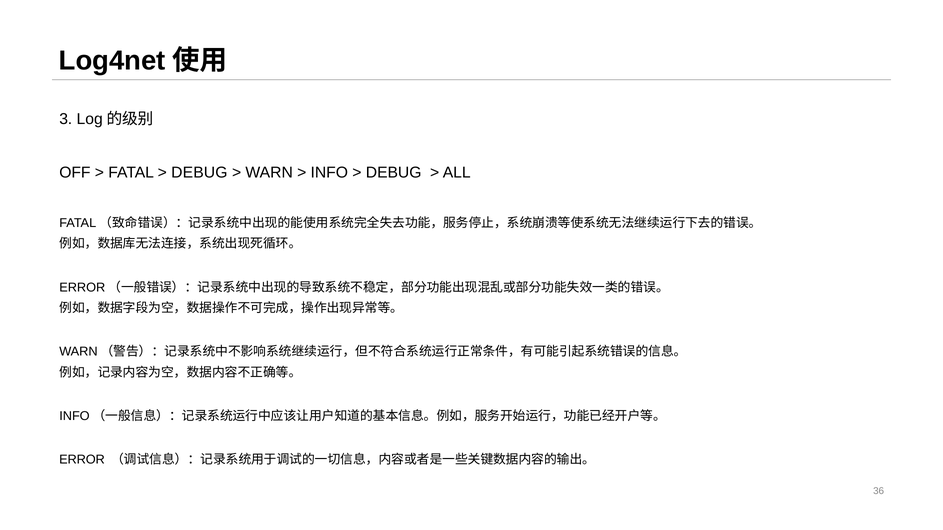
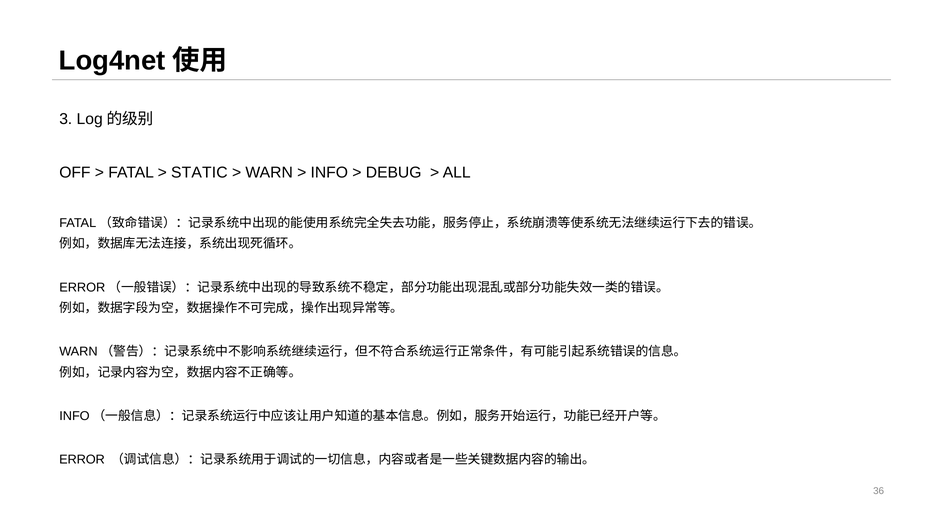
DEBUG: DEBUG -> STATIC (199, 173)
